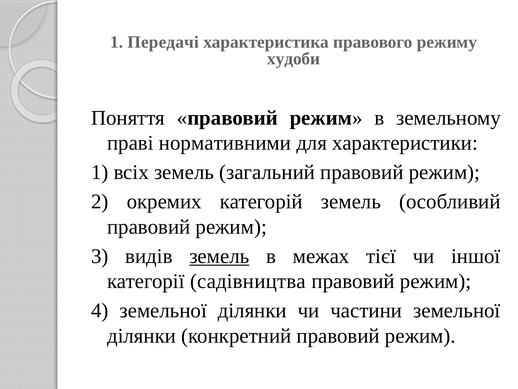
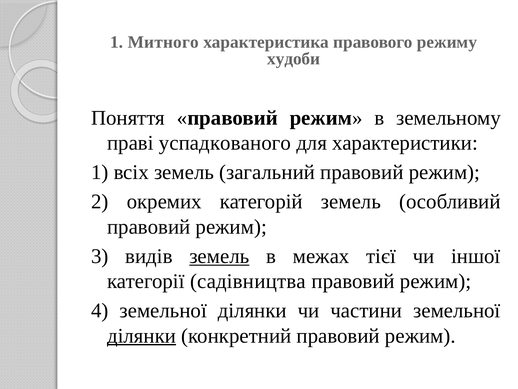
Передачі: Передачі -> Митного (163, 42)
нормативними: нормативними -> успадкованого (225, 143)
ділянки underline: none -> present (142, 335)
